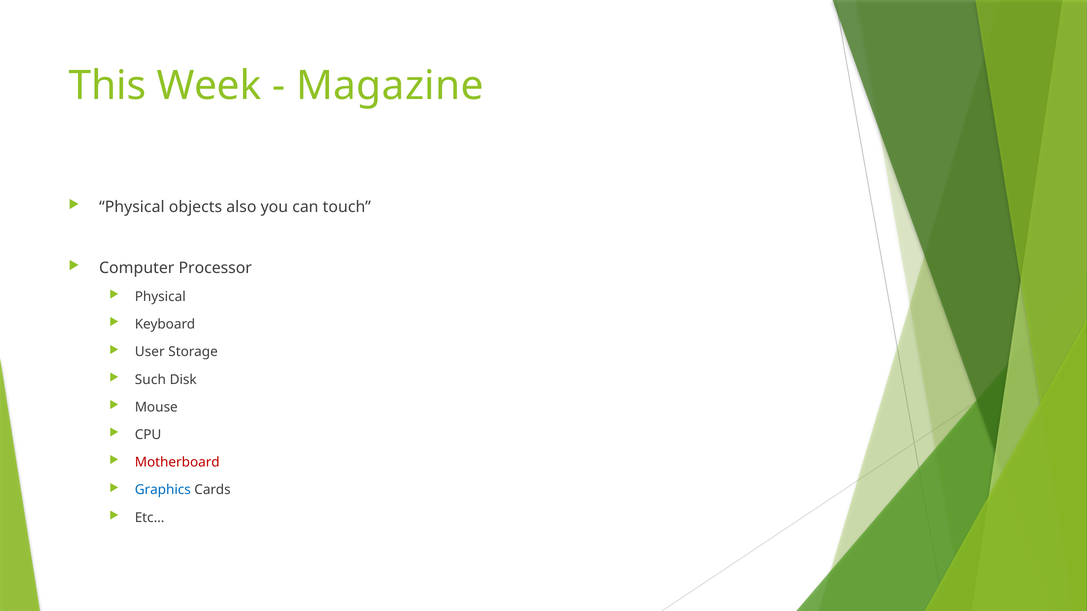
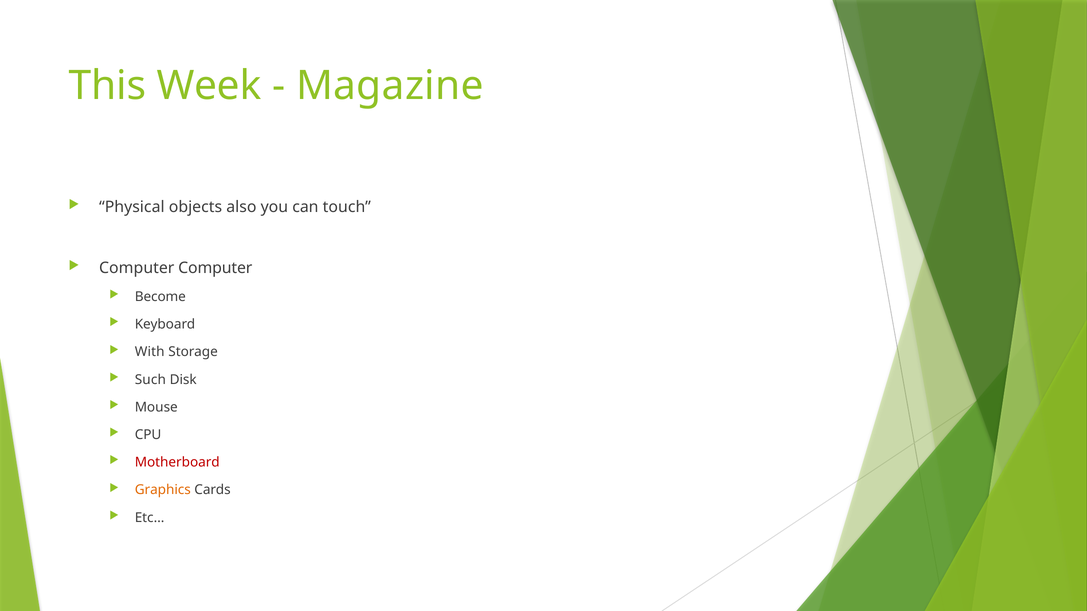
Computer Processor: Processor -> Computer (215, 268)
Physical: Physical -> Become (160, 297)
User: User -> With (150, 352)
Graphics colour: blue -> orange (163, 490)
